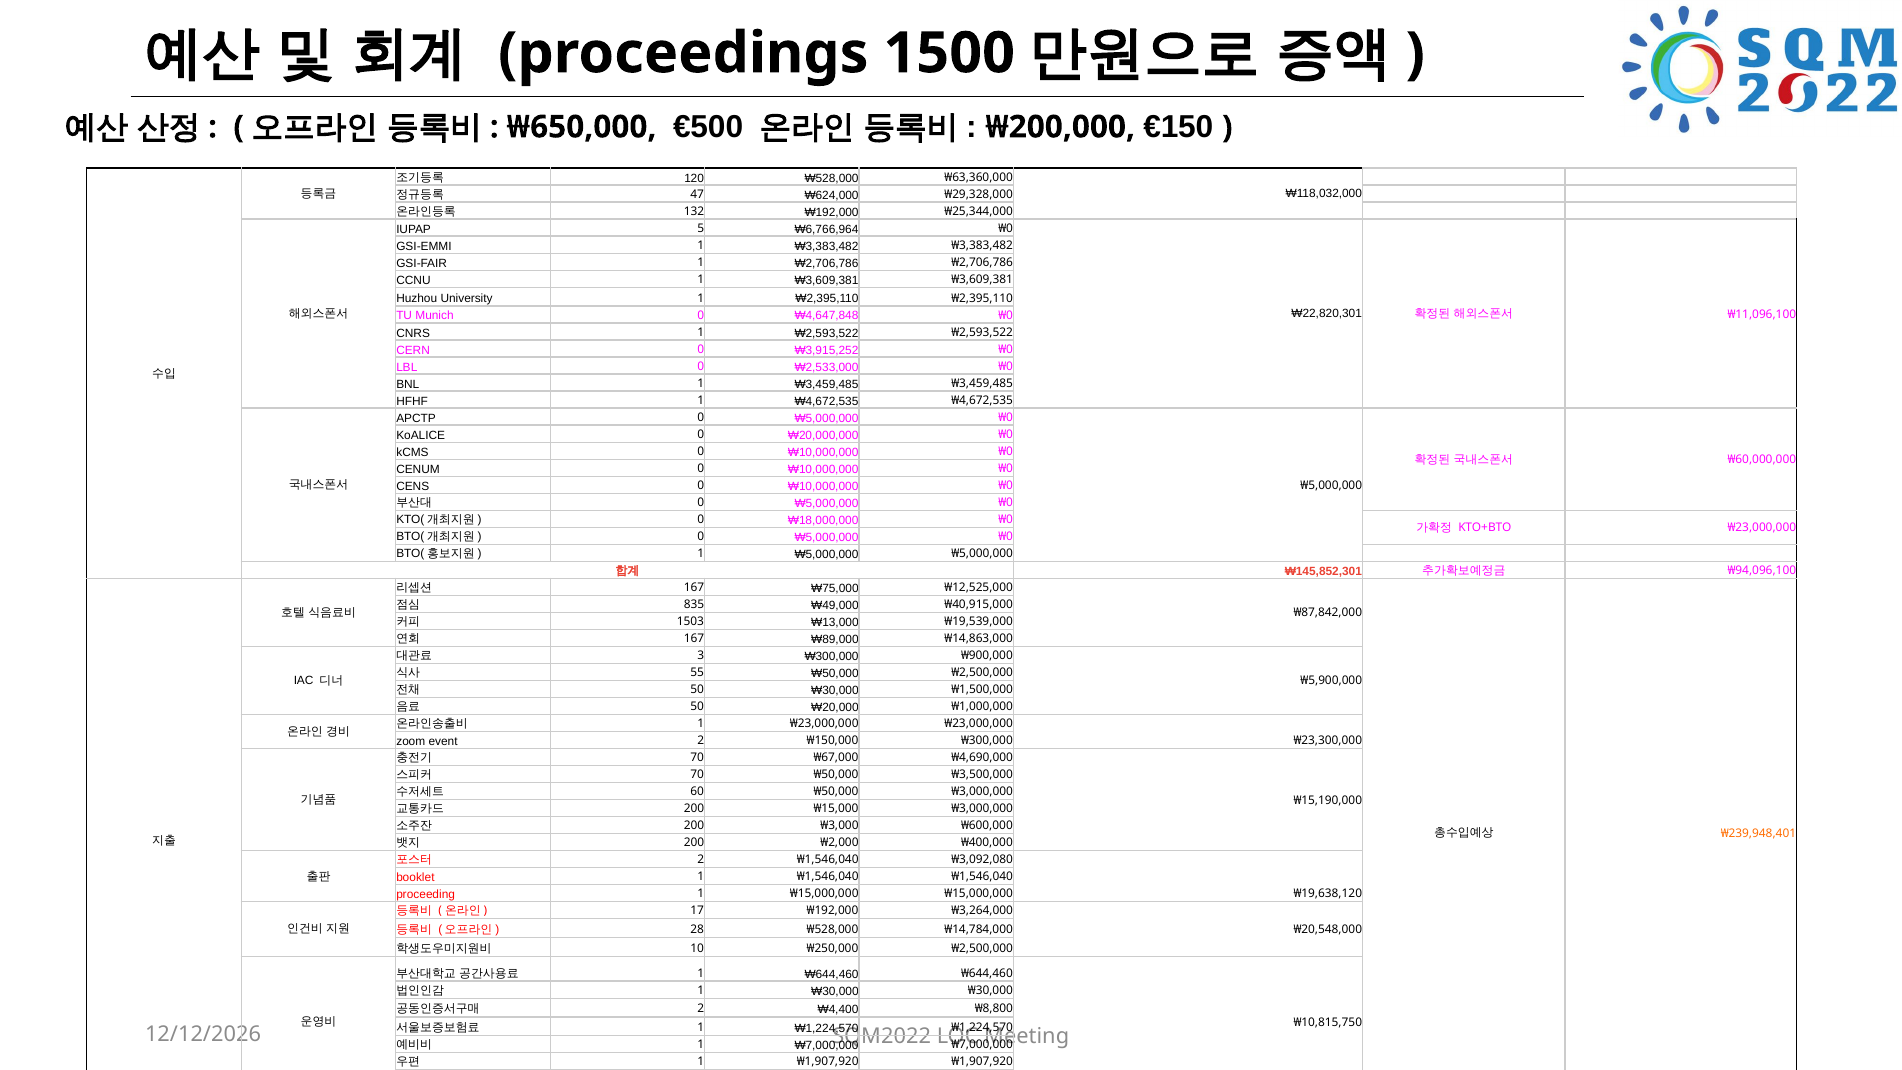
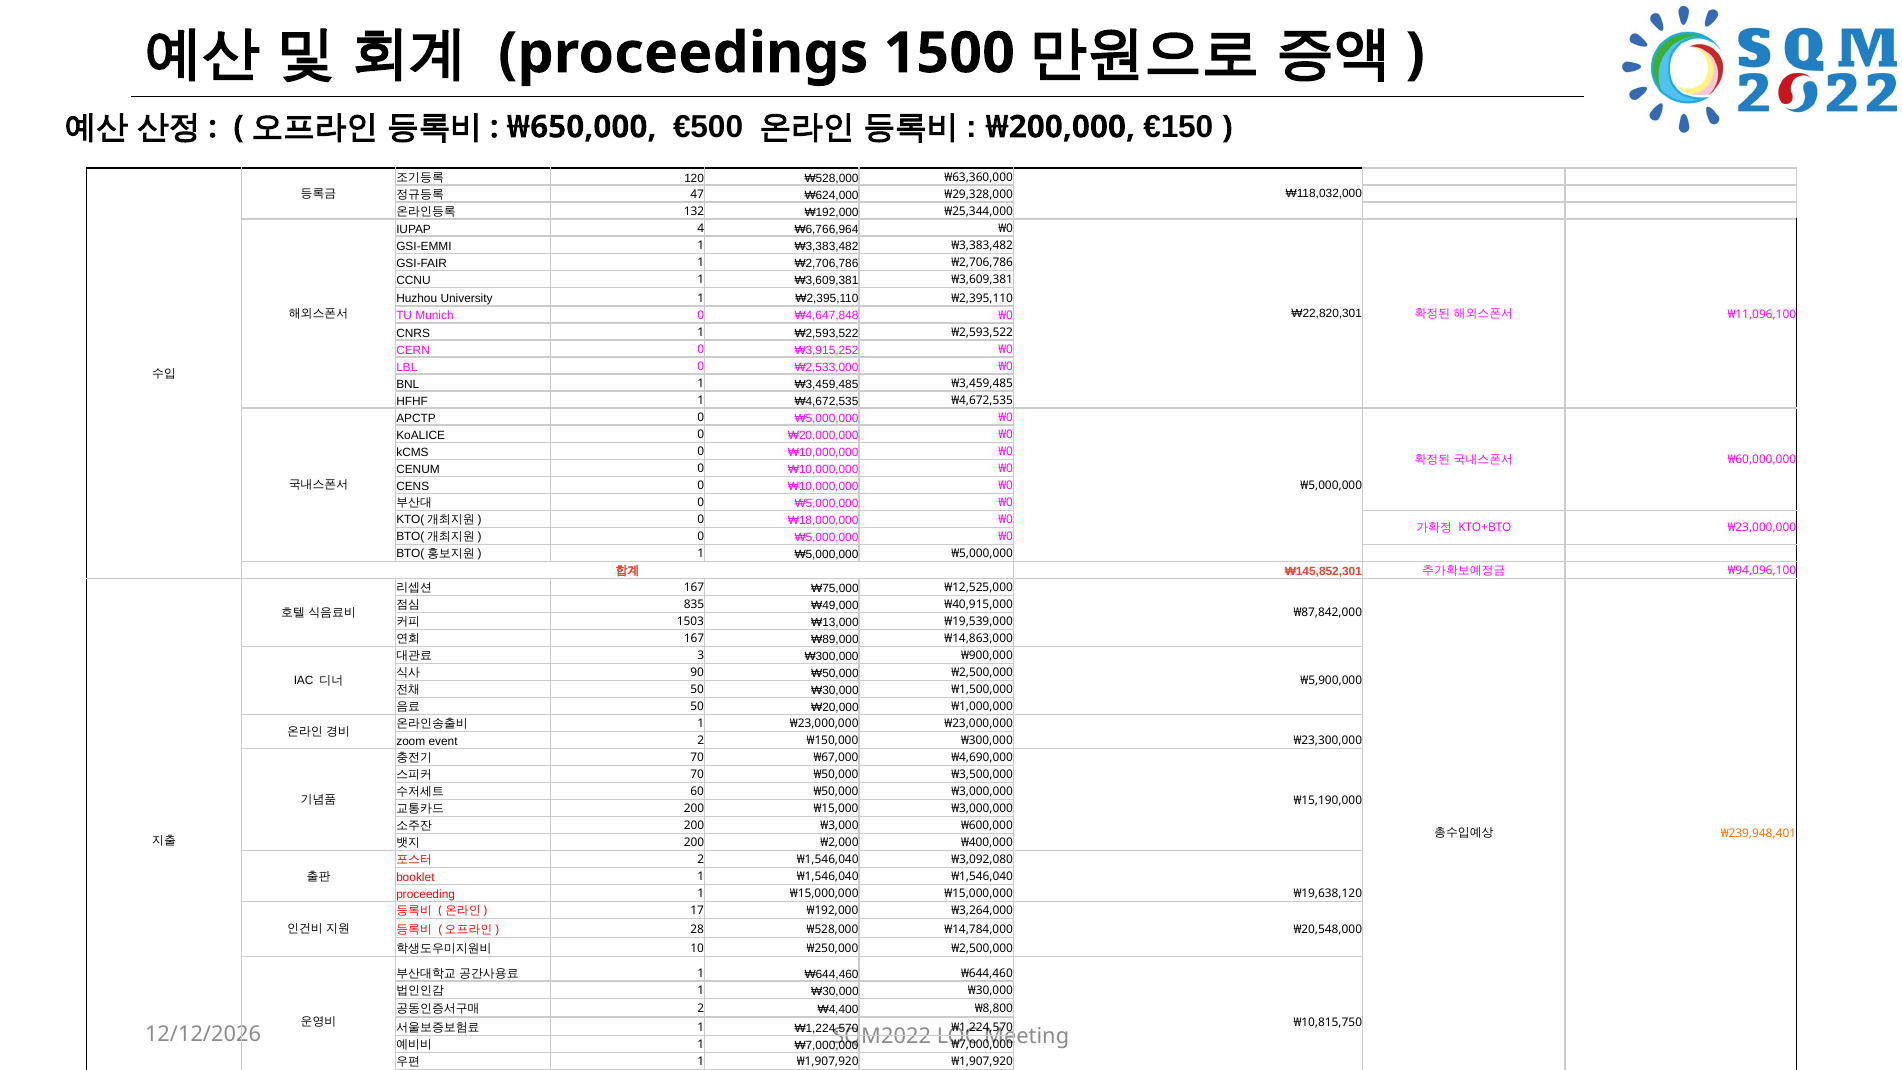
5: 5 -> 4 (701, 228)
55: 55 -> 90 (697, 672)
